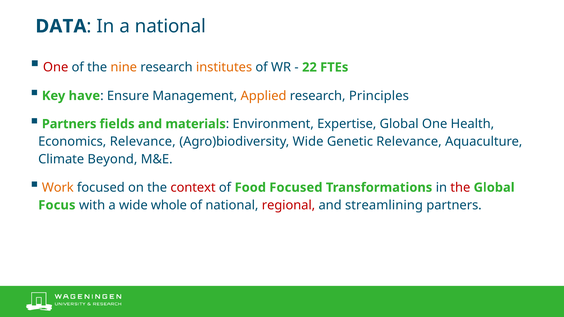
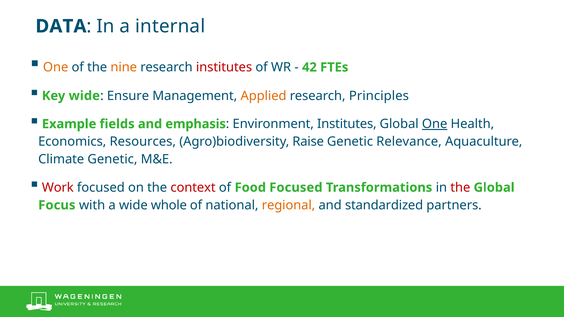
a national: national -> internal (170, 26)
One colour: red -> orange (56, 67)
institutes colour: orange -> red (224, 67)
22: 22 -> 42 (309, 67)
Key have: have -> wide (84, 96)
Partners: Partners -> Example (69, 124)
materials: materials -> emphasis (196, 124)
Environment Expertise: Expertise -> Institutes (347, 124)
One underline: none -> present (435, 124)
Economics Relevance: Relevance -> Resources (143, 142)
Agro)biodiversity Wide: Wide -> Raise (308, 142)
Climate Beyond: Beyond -> Genetic (112, 159)
Work colour: orange -> red (58, 188)
regional colour: red -> orange (288, 205)
streamlining: streamlining -> standardized (384, 205)
